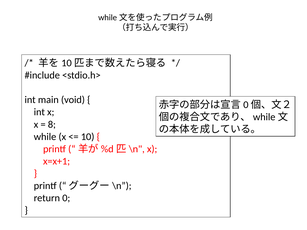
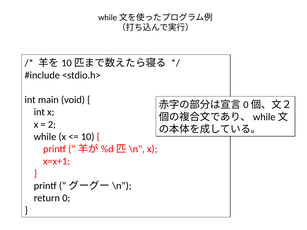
8: 8 -> 2 (52, 125)
